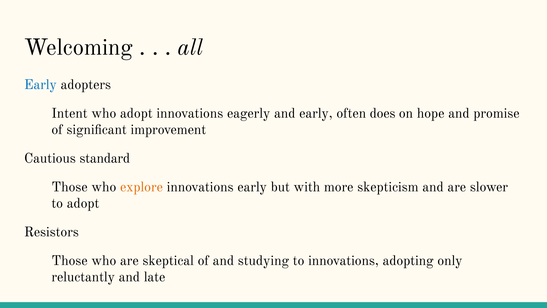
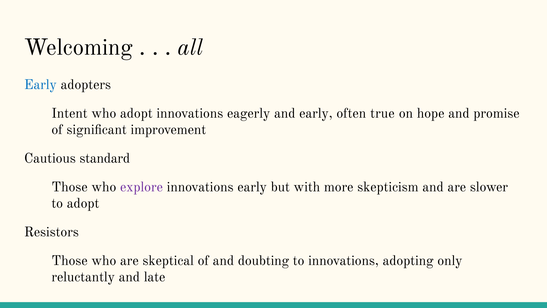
does: does -> true (382, 113)
explore colour: orange -> purple (141, 187)
studying: studying -> doubting (263, 260)
